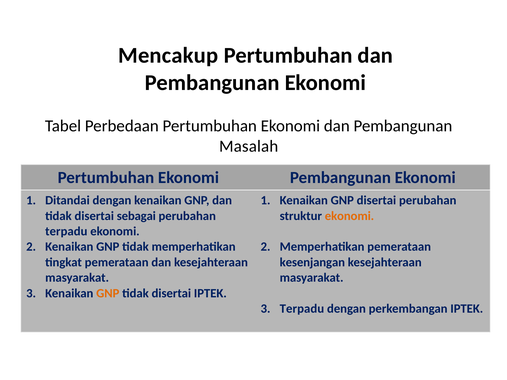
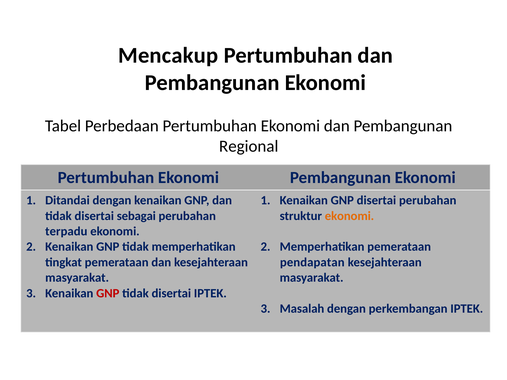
Masalah: Masalah -> Regional (249, 146)
kesenjangan: kesenjangan -> pendapatan (312, 262)
GNP colour: orange -> red (108, 293)
Terpadu: Terpadu -> Masalah (302, 309)
